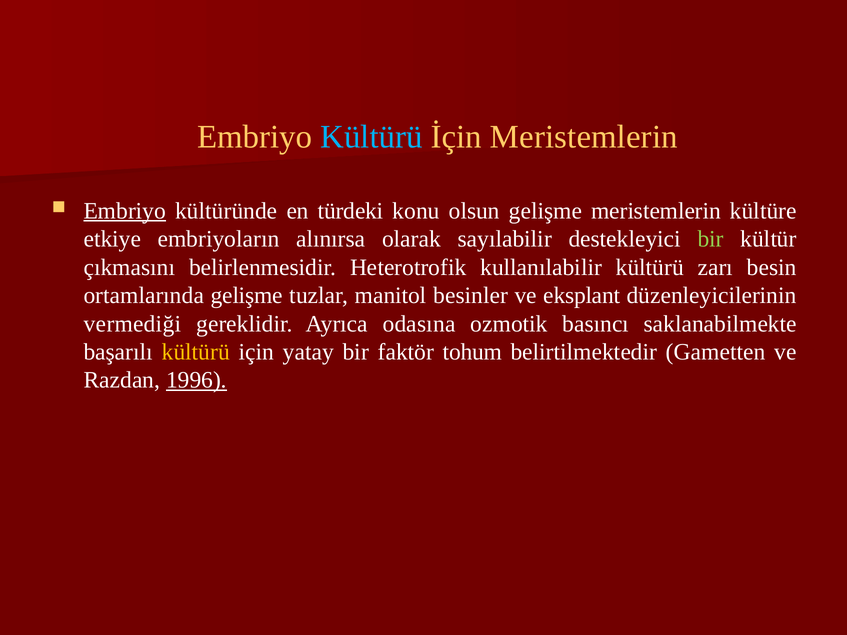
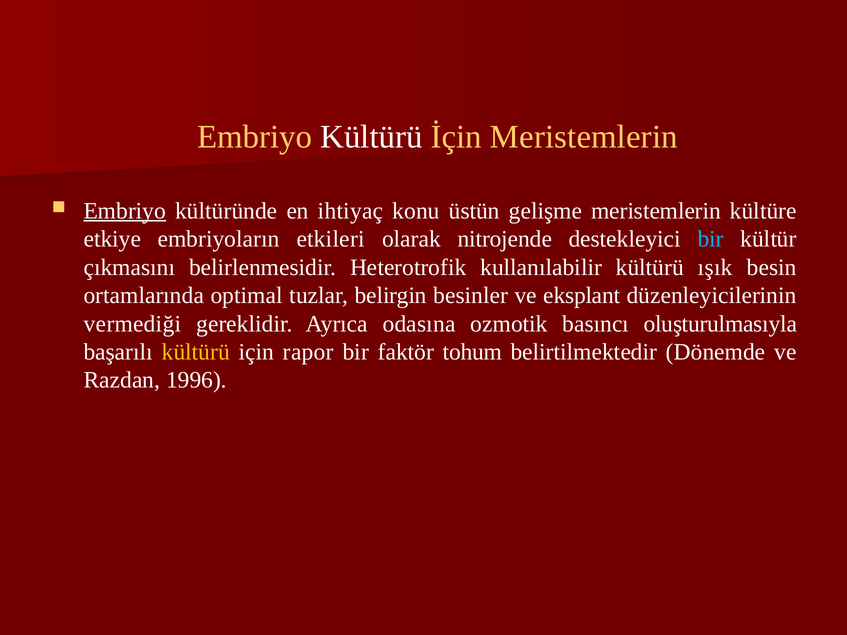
Kültürü colour: light blue -> white (371, 137)
türdeki: türdeki -> ihtiyaç (350, 211)
olsun: olsun -> üstün (474, 211)
alınırsa: alınırsa -> etkileri (331, 239)
sayılabilir: sayılabilir -> nitrojende (505, 239)
bir colour: light green -> light blue (711, 239)
zarı: zarı -> ışık (715, 267)
ortamlarında gelişme: gelişme -> optimal (247, 296)
manitol: manitol -> belirgin (391, 296)
saklanabilmekte: saklanabilmekte -> oluşturulmasıyla (720, 324)
yatay: yatay -> rapor (308, 352)
Gametten: Gametten -> Dönemde (716, 352)
1996 underline: present -> none (196, 380)
